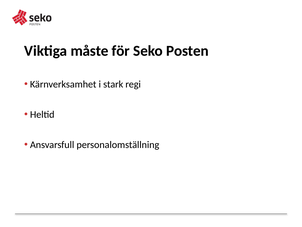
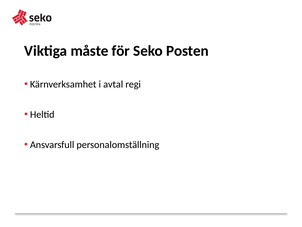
stark: stark -> avtal (113, 84)
